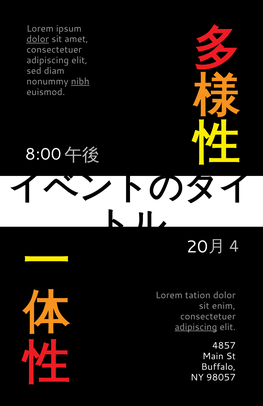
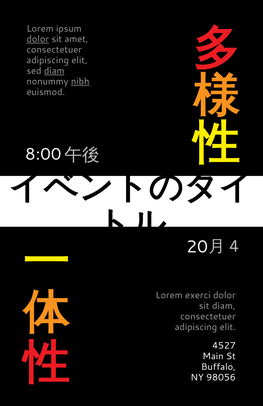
diam underline: none -> present (54, 71)
tation: tation -> exerci (198, 296)
sit enim: enim -> diam (224, 306)
adipiscing underline: present -> none (196, 327)
4857: 4857 -> 4527 (224, 346)
98057: 98057 -> 98056 (221, 378)
